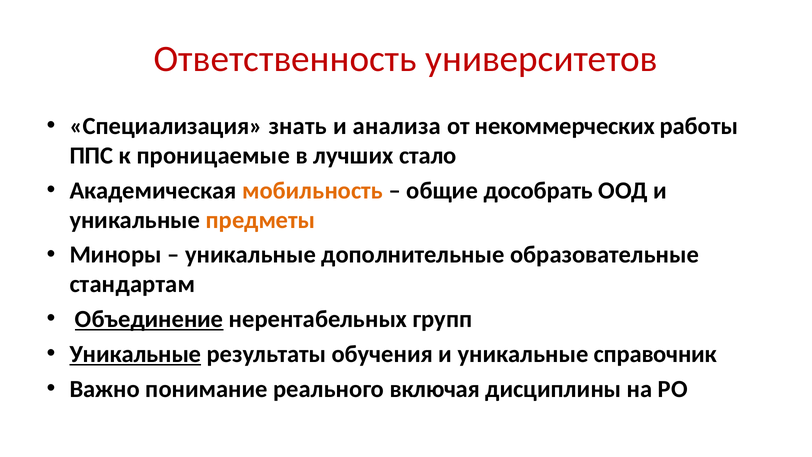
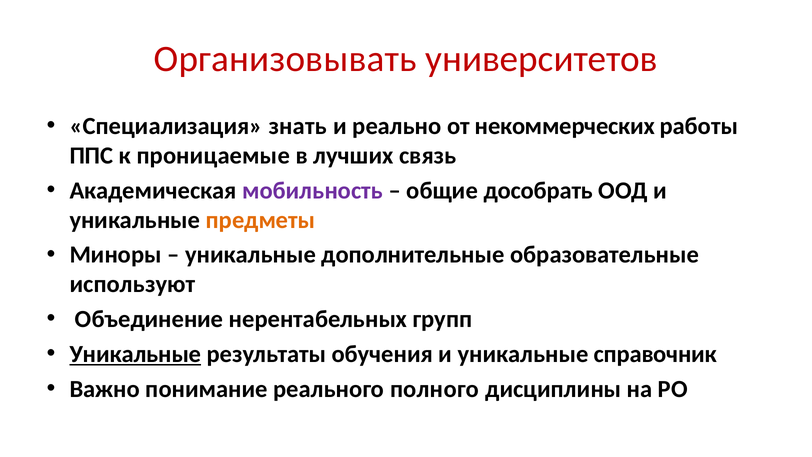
Ответственность: Ответственность -> Организовывать (285, 59)
анализа: анализа -> реально (397, 126)
стало: стало -> связь (428, 155)
мобильность colour: orange -> purple (313, 190)
стандартам: стандартам -> используют (132, 284)
Объединение underline: present -> none (149, 319)
включая: включая -> полного (435, 389)
